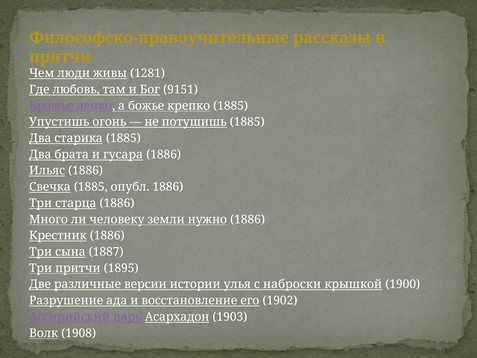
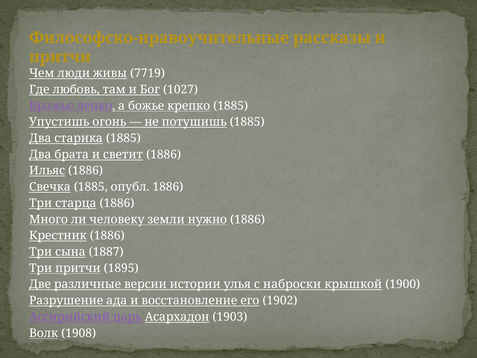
1281: 1281 -> 7719 (148, 73)
9151: 9151 -> 1027 (181, 89)
гусара: гусара -> светит (123, 154)
